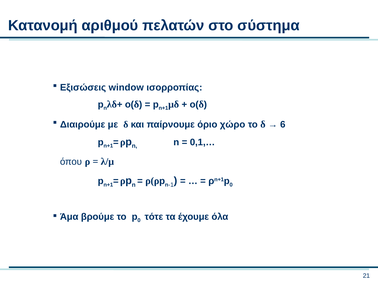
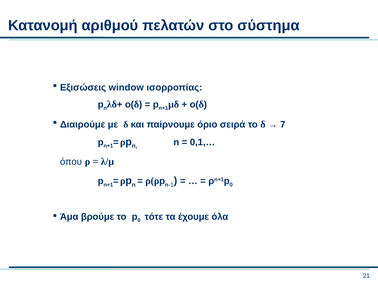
χώρο: χώρο -> σειρά (233, 124)
6: 6 -> 7 (283, 124)
